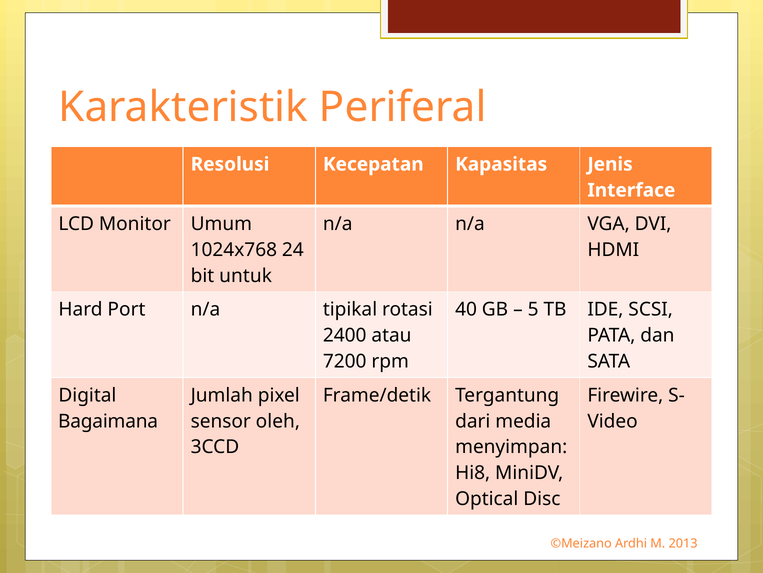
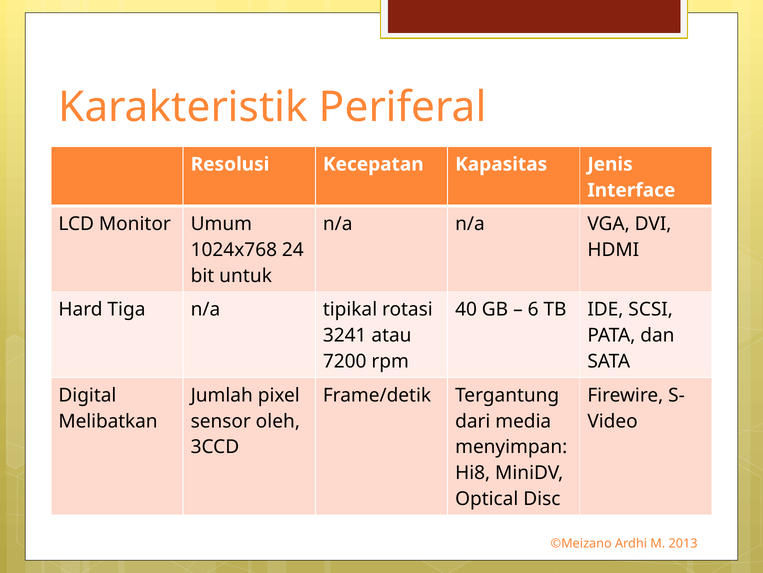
Port: Port -> Tiga (126, 309)
5: 5 -> 6 (533, 309)
2400: 2400 -> 3241 (345, 335)
Bagaimana: Bagaimana -> Melibatkan (108, 421)
